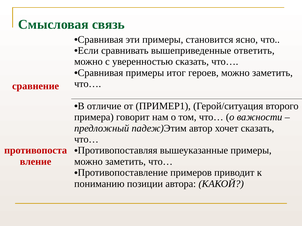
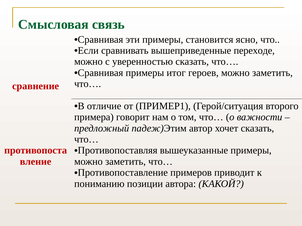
ответить: ответить -> переходе (254, 51)
